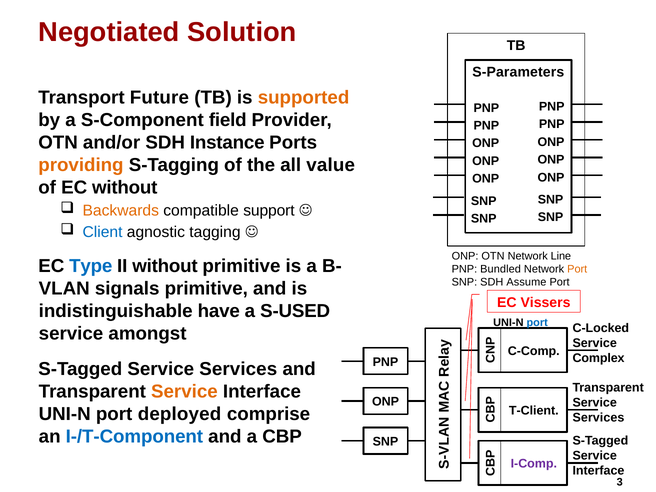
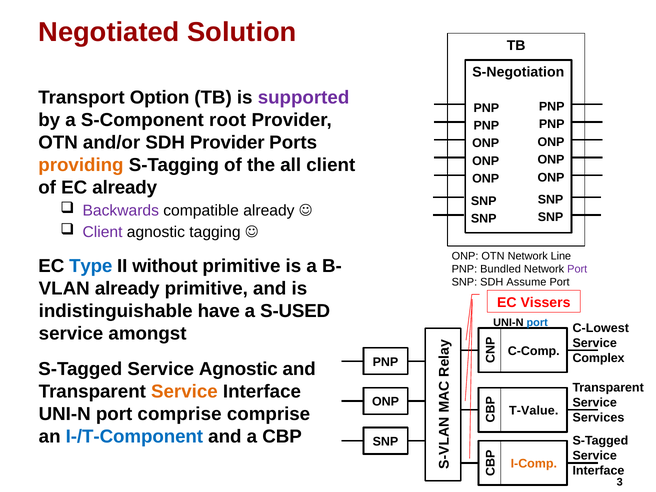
S-Parameters: S-Parameters -> S-Negotiation (518, 72)
Future: Future -> Option (160, 97)
supported colour: orange -> purple (304, 97)
field: field -> root (228, 120)
SDH Instance: Instance -> Provider (227, 142)
all value: value -> client (331, 165)
EC without: without -> already (125, 187)
Backwards colour: orange -> purple (121, 210)
compatible support: support -> already (269, 210)
Client colour: blue -> purple (103, 232)
Port colour: orange -> purple (577, 269)
signals: signals -> already (127, 288)
C-Locked: C-Locked -> C-Lowest (601, 328)
S-Tagged Service Services: Services -> Agnostic (238, 369)
T-Client: T-Client -> T-Value (534, 411)
port deployed: deployed -> comprise (180, 414)
I-Comp colour: purple -> orange (534, 464)
